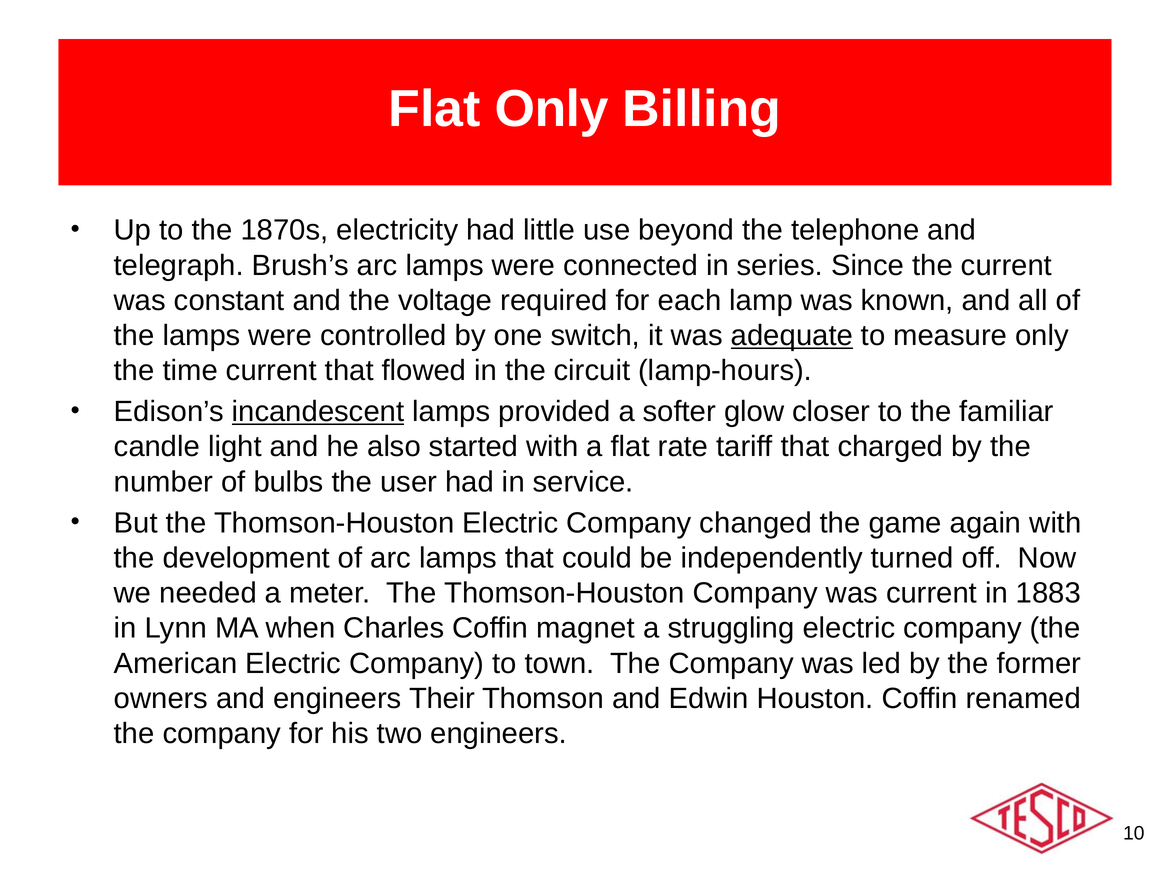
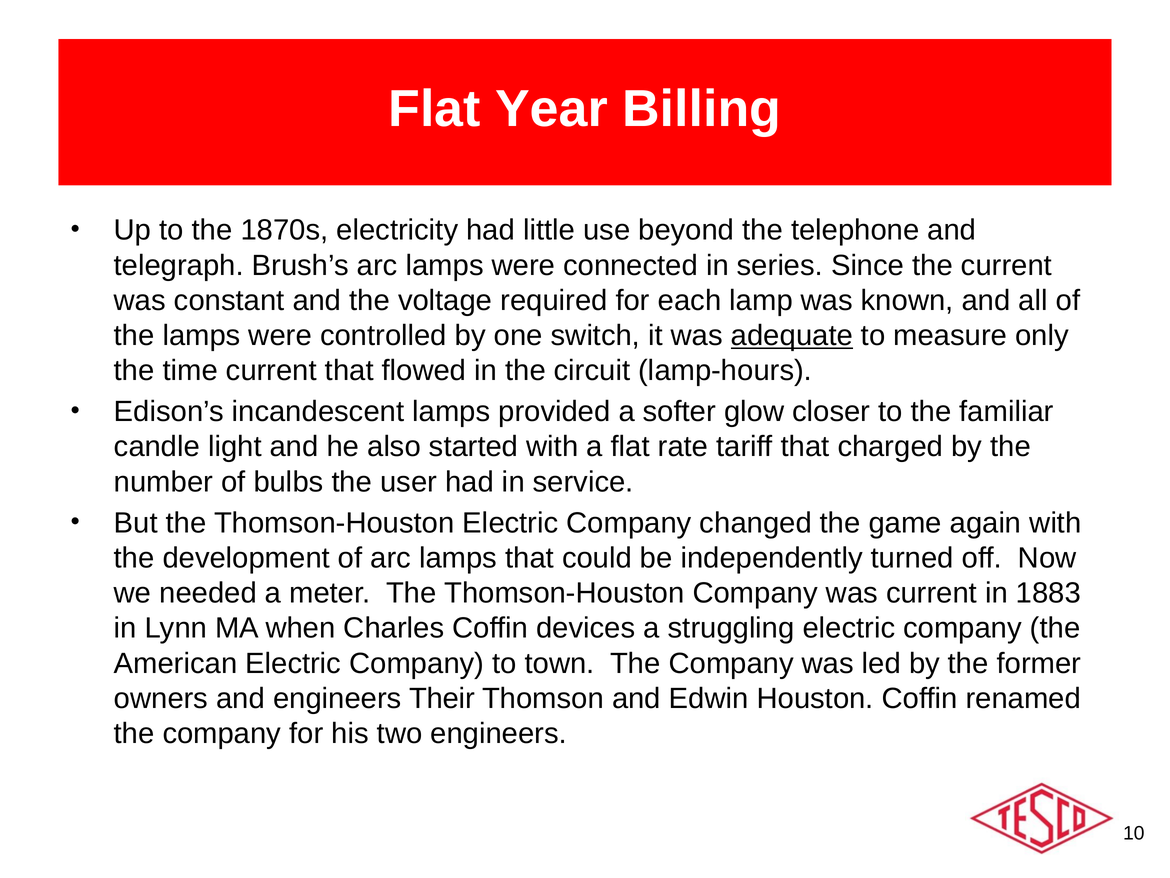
Flat Only: Only -> Year (551, 109)
incandescent underline: present -> none (318, 411)
magnet: magnet -> devices (586, 628)
